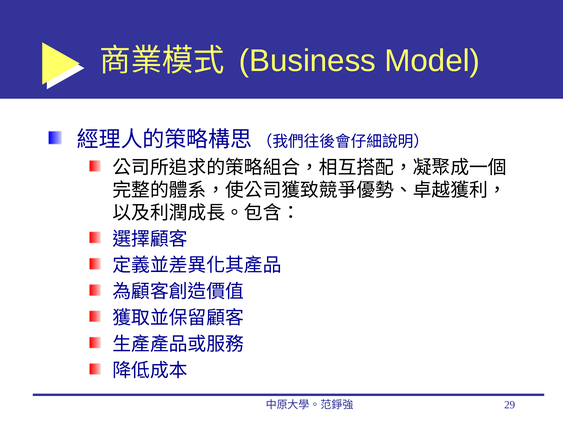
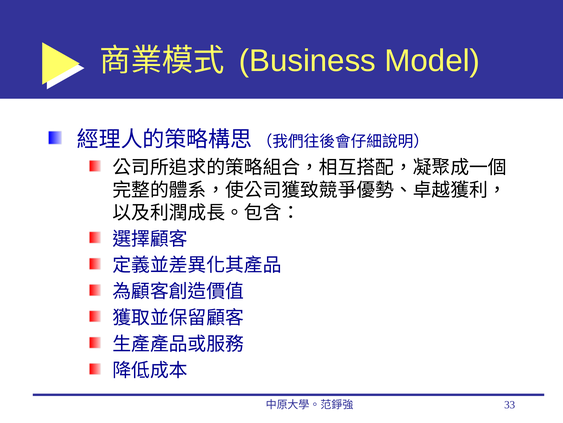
29: 29 -> 33 (510, 404)
